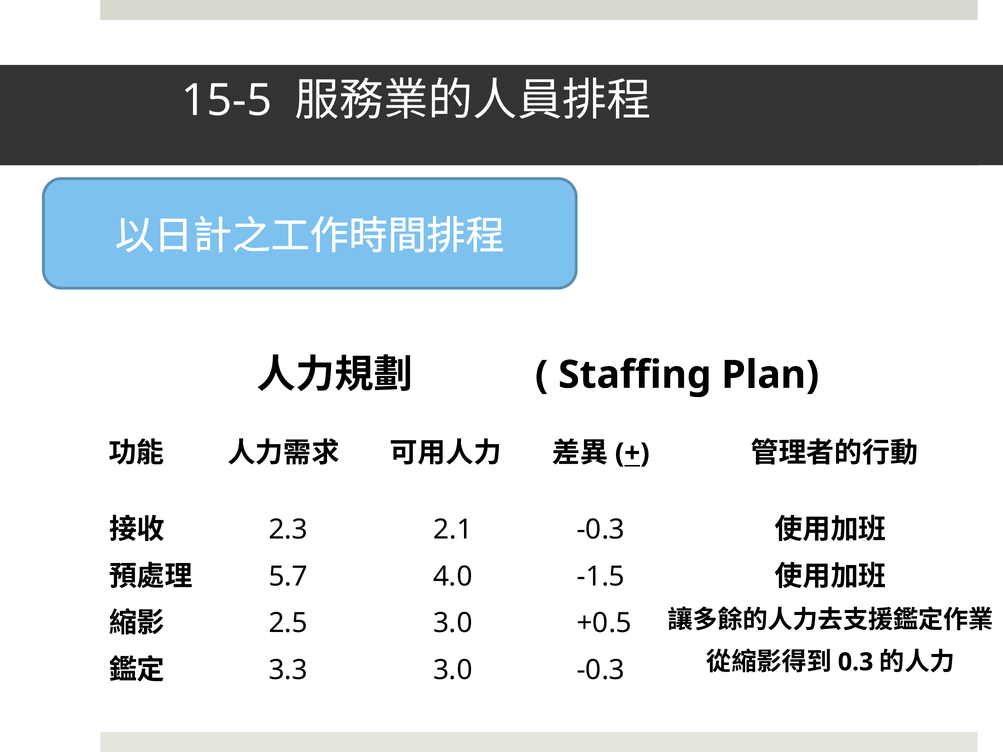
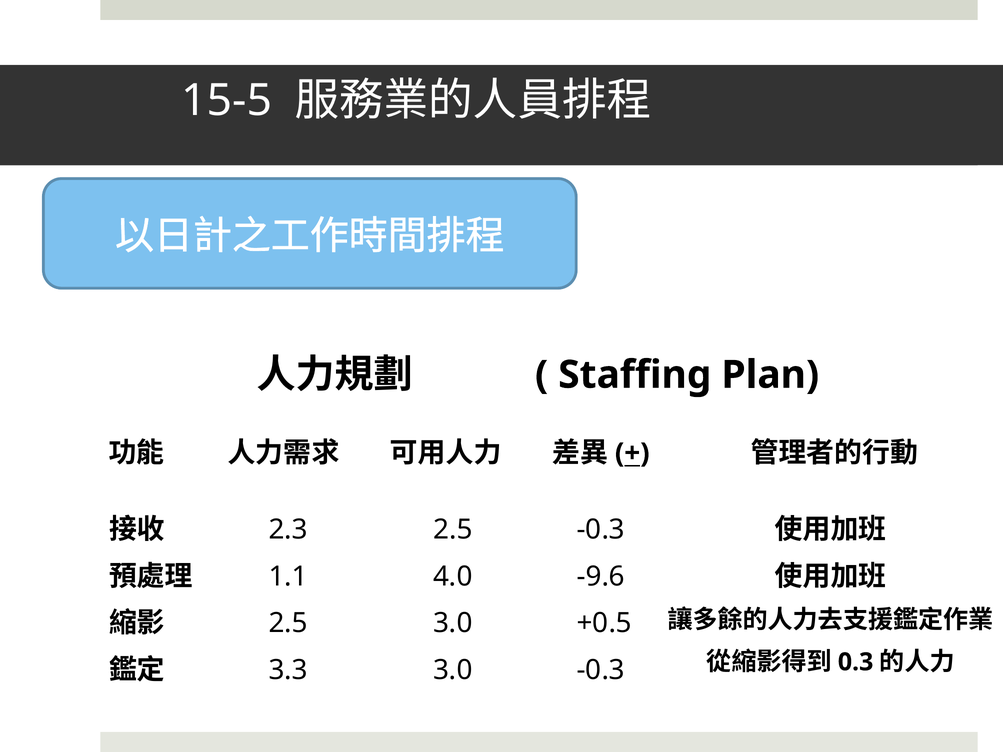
2.1: 2.1 -> 2.5 (453, 530)
5.7: 5.7 -> 1.1 (288, 577)
-1.5: -1.5 -> -9.6 (601, 577)
